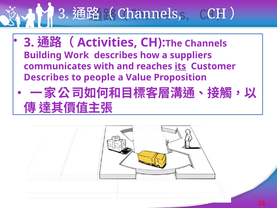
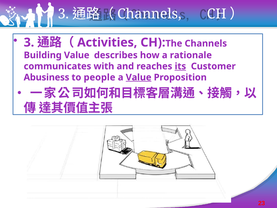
Building Work: Work -> Value (77, 55)
suppliers: suppliers -> rationale (191, 55)
Describes: Describes -> Abusiness (46, 77)
Value underline: none -> present (139, 77)
